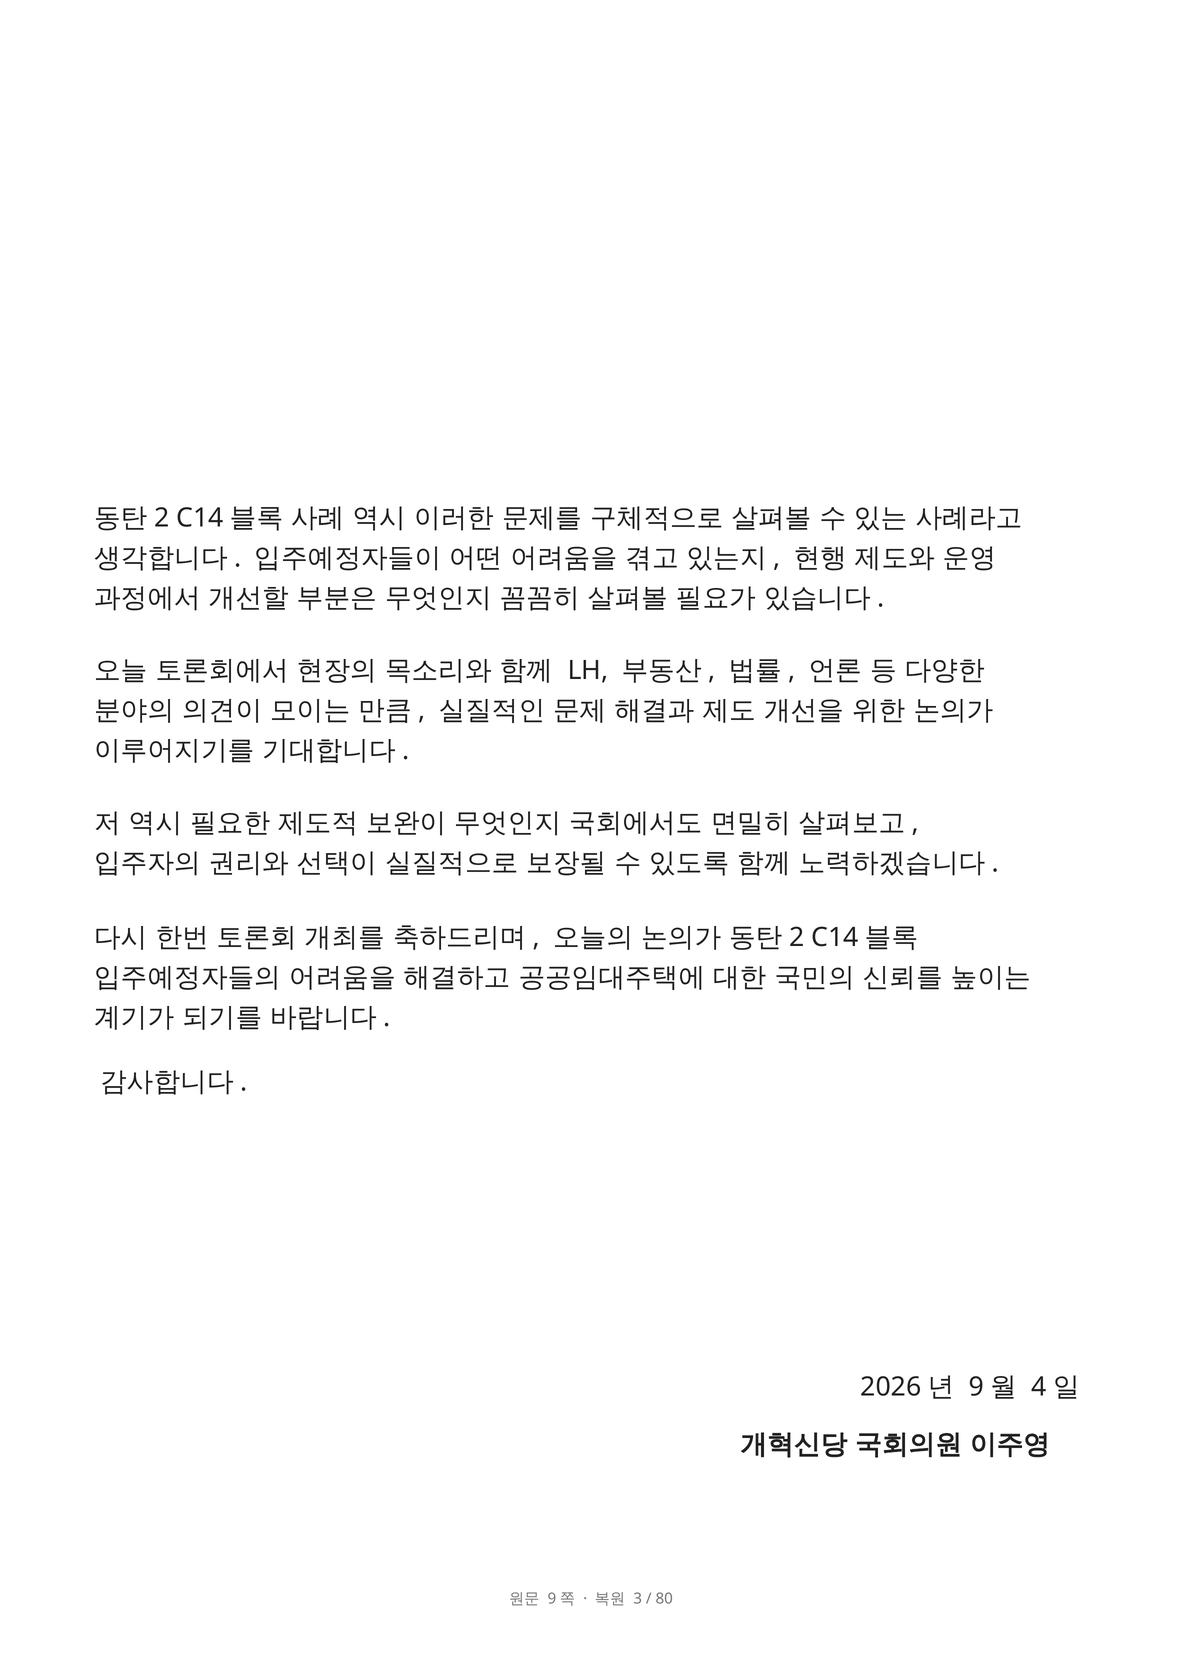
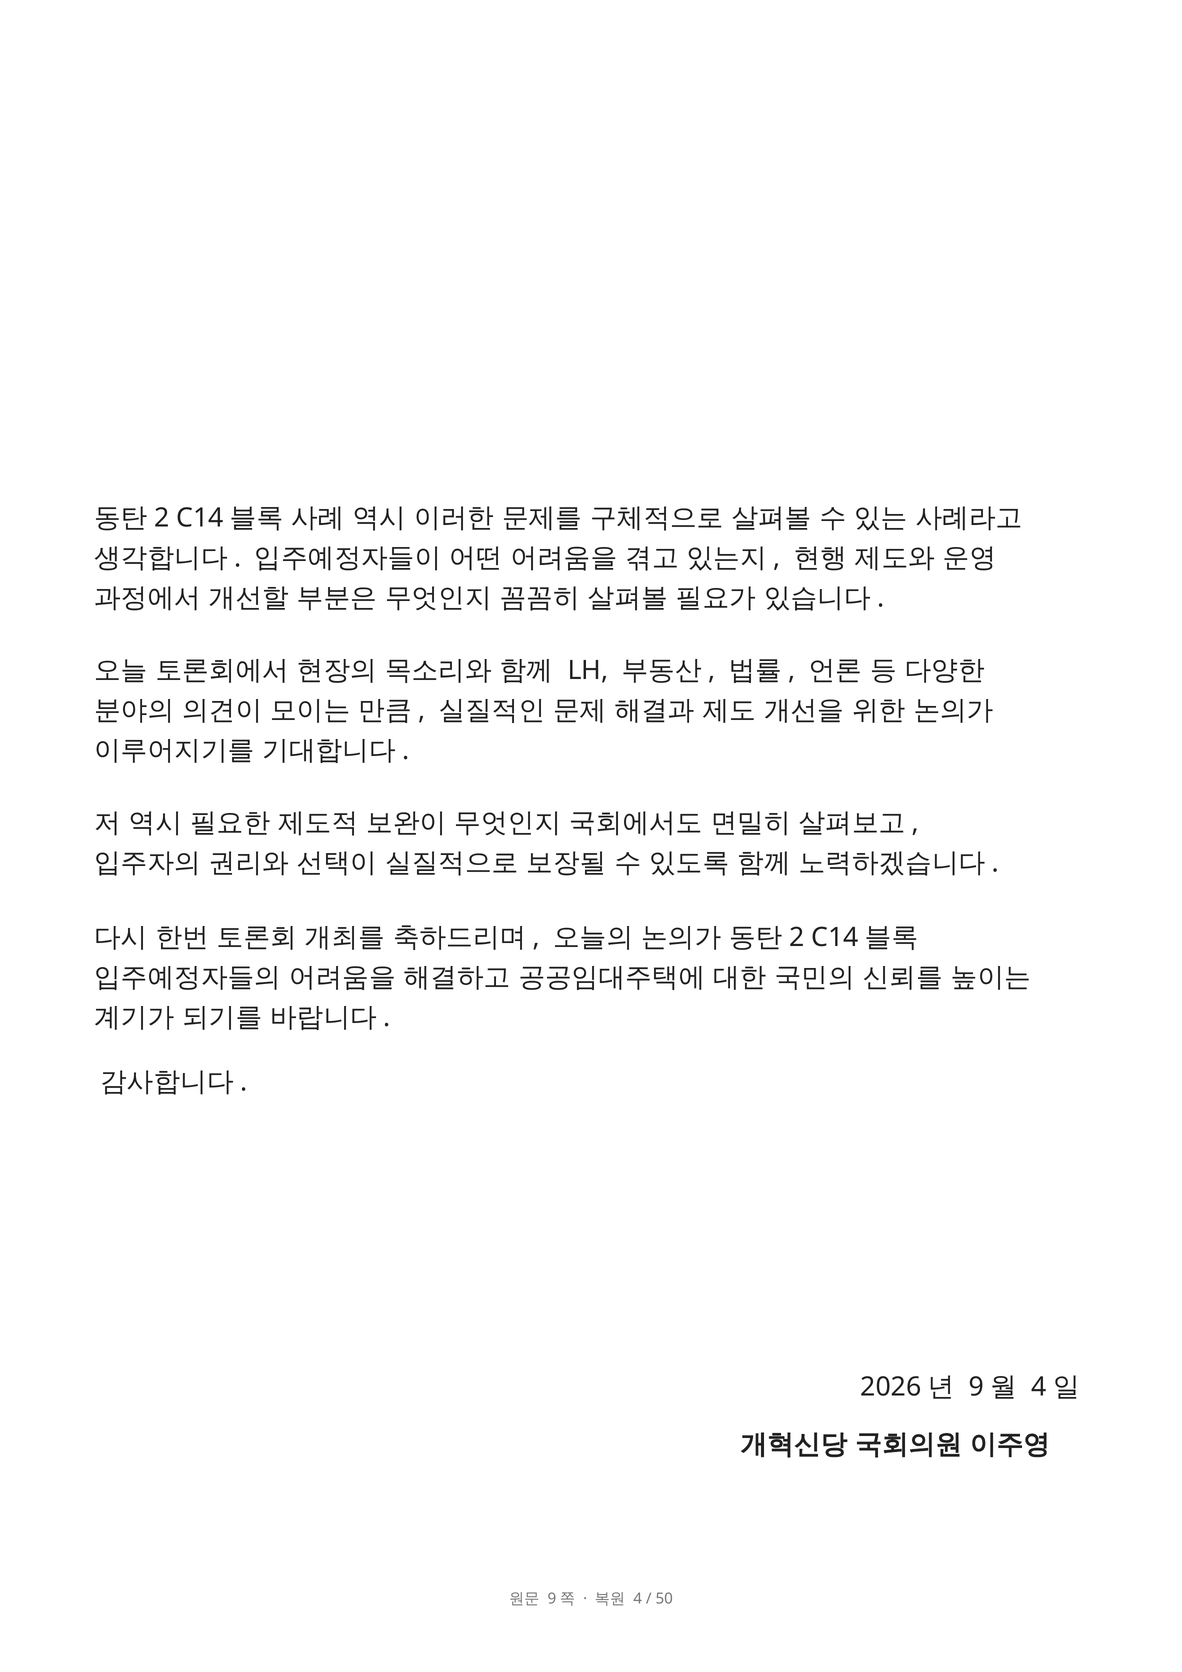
3: 3 -> 4 (638, 1599)
80: 80 -> 50 (664, 1599)
